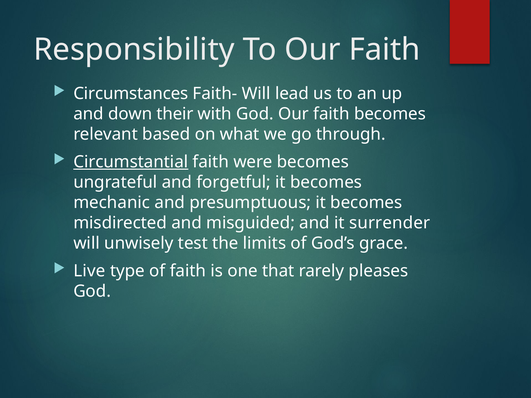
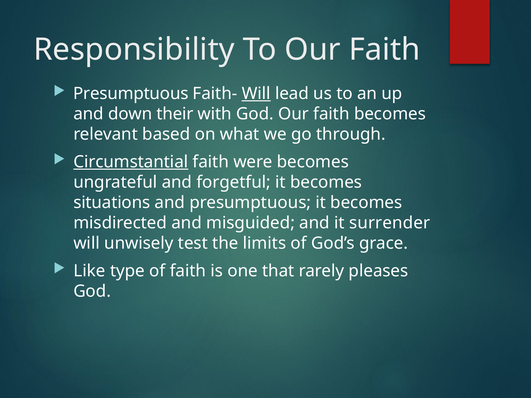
Circumstances: Circumstances -> Presumptuous (131, 94)
Will underline: none -> present (256, 94)
mechanic: mechanic -> situations (112, 203)
Live: Live -> Like (89, 271)
